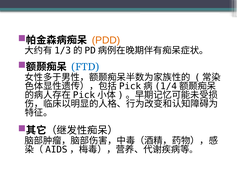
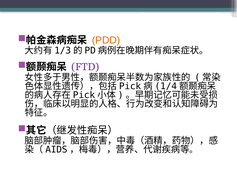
FTD colour: blue -> purple (85, 67)
